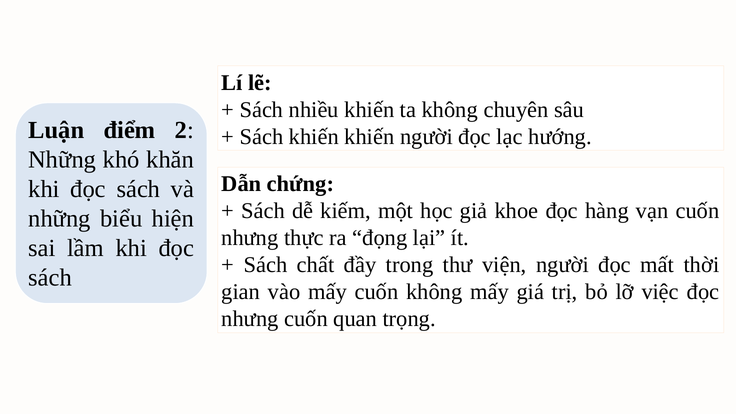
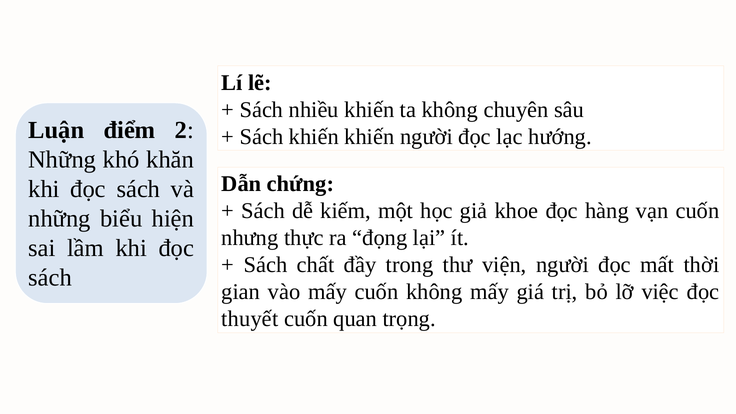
nhưng: nhưng -> thuyết (250, 319)
